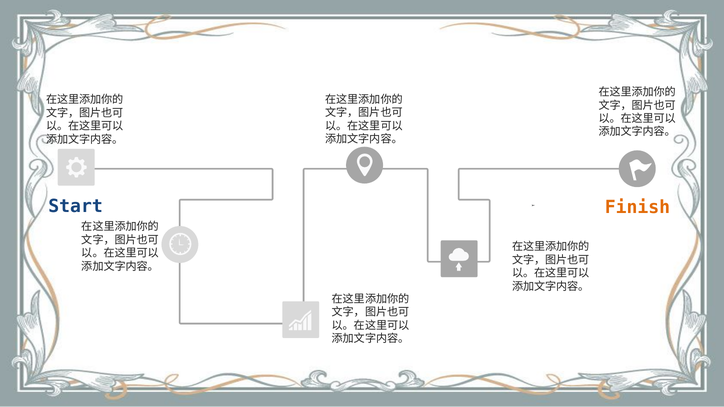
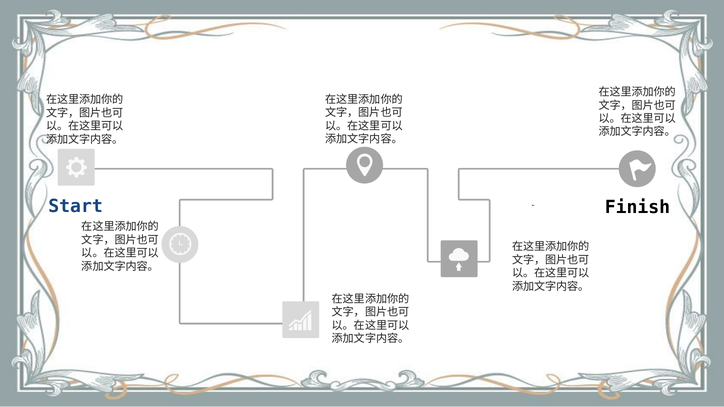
Finish colour: orange -> black (637, 208)
